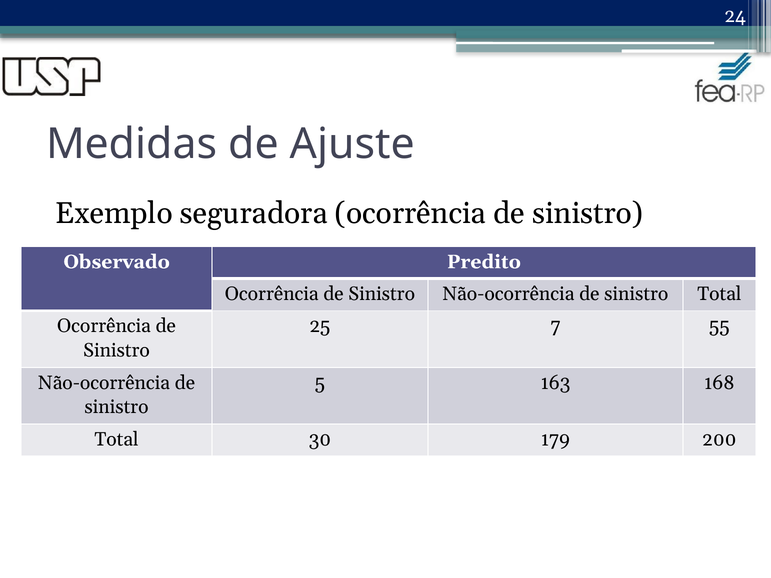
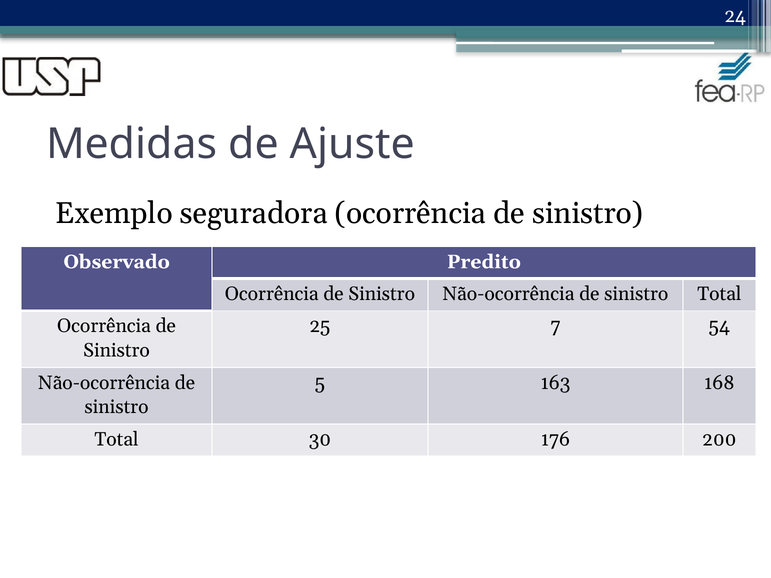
55: 55 -> 54 (719, 326)
179: 179 -> 176 (555, 439)
